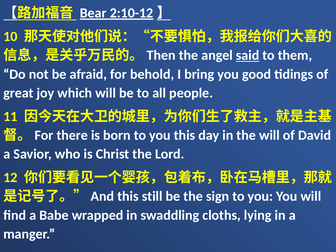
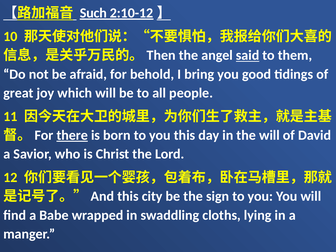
Bear: Bear -> Such (93, 13)
there underline: none -> present (72, 135)
still: still -> city (152, 196)
